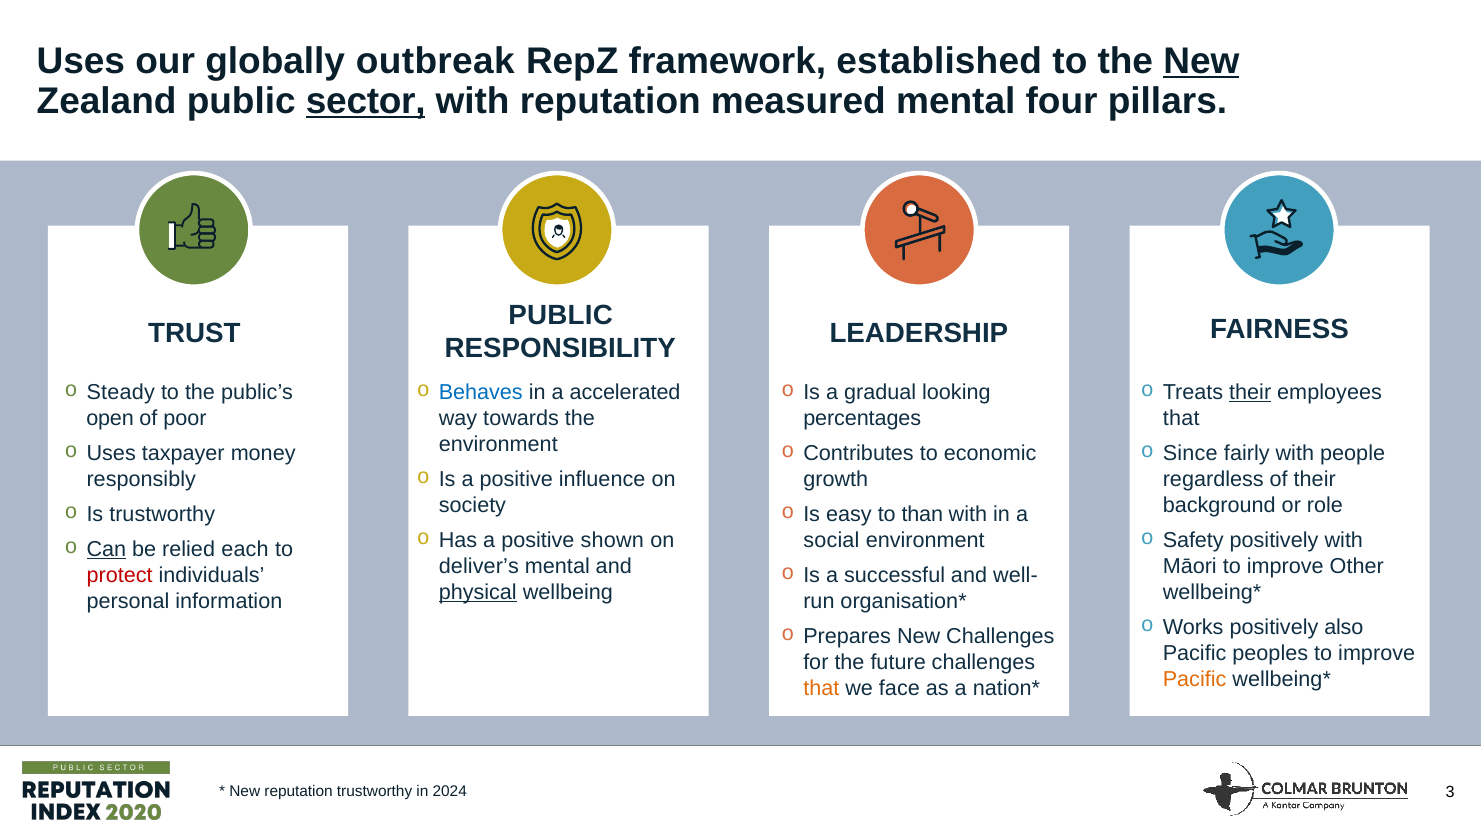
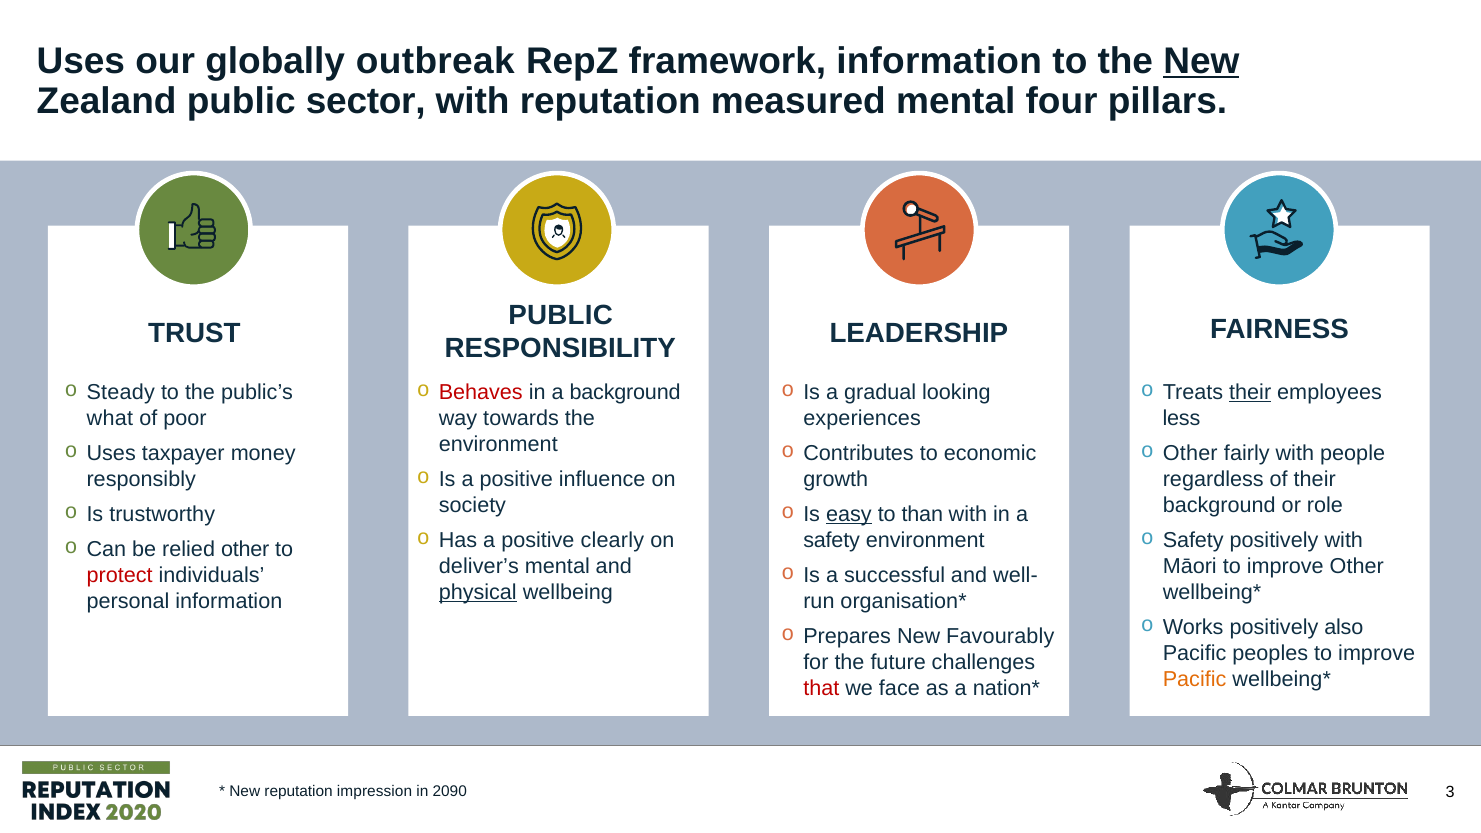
framework established: established -> information (939, 61)
sector underline: present -> none (366, 101)
Behaves colour: blue -> red (481, 392)
a accelerated: accelerated -> background (625, 392)
open: open -> what (110, 418)
percentages: percentages -> experiences (862, 418)
that: that -> less (1181, 418)
Since: Since -> Other (1190, 453)
easy underline: none -> present (849, 514)
shown: shown -> clearly (612, 540)
social: social -> safety (832, 540)
Can underline: present -> none (106, 550)
relied each: each -> other (245, 550)
New Challenges: Challenges -> Favourably (1000, 637)
that colour: orange -> red (821, 688)
reputation trustworthy: trustworthy -> impression (375, 791)
2024: 2024 -> 2090 (450, 791)
